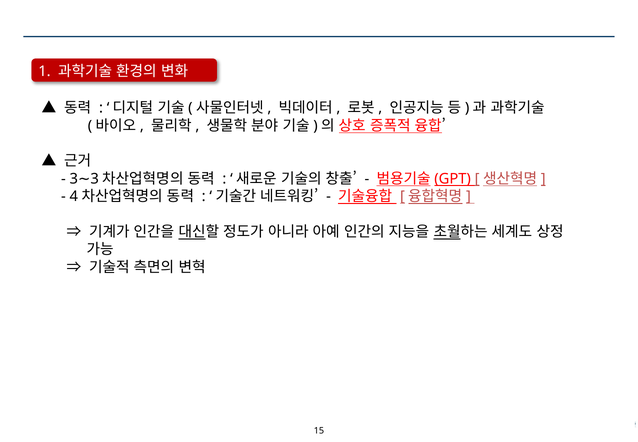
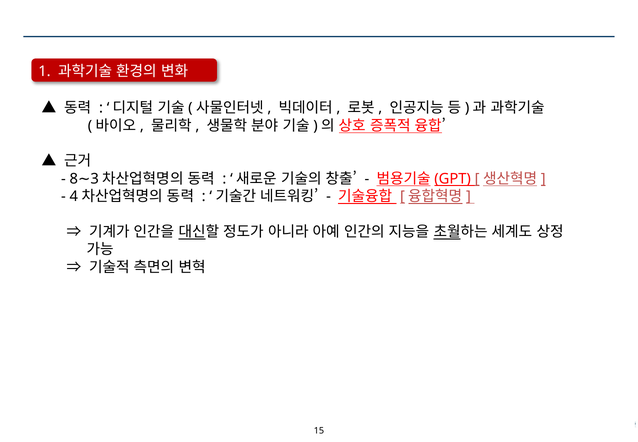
3: 3 -> 8 (74, 179)
